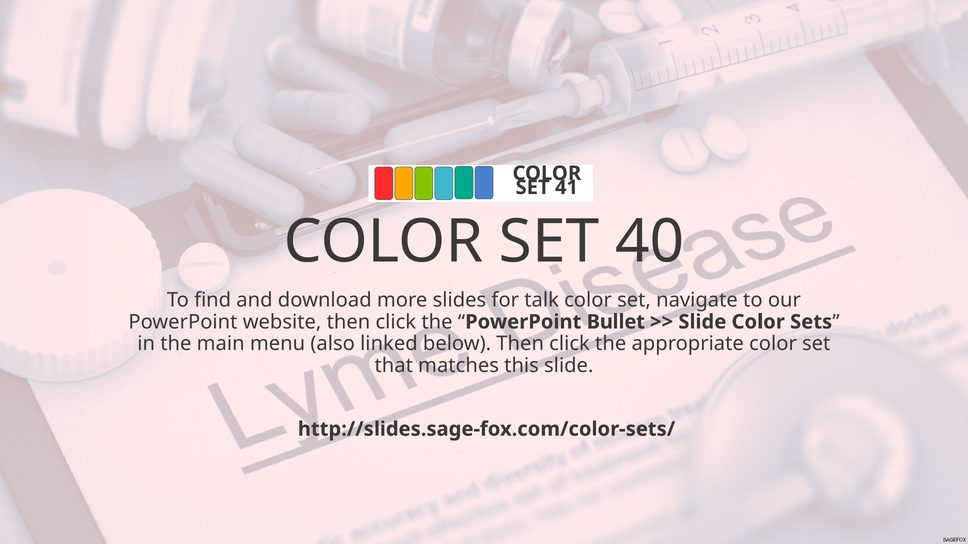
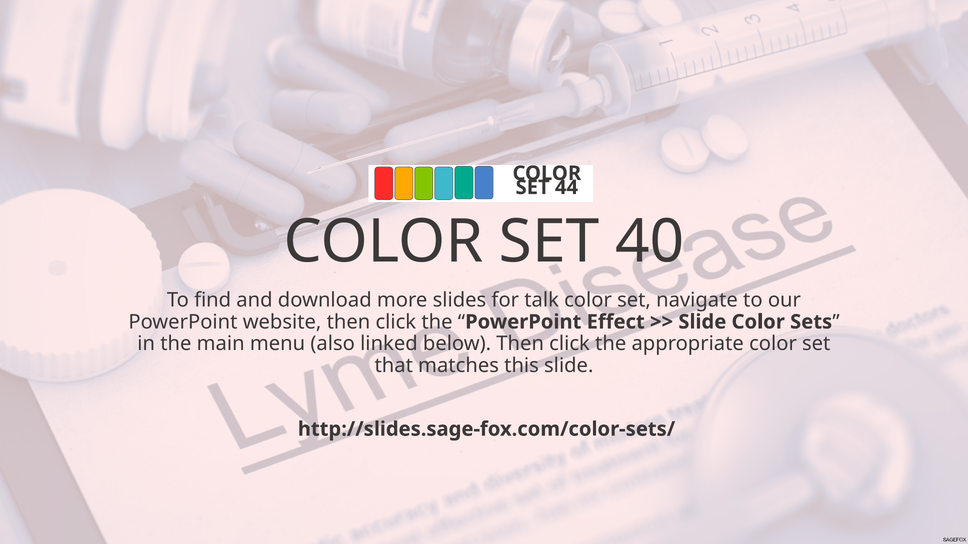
41: 41 -> 44 (566, 188)
Bullet: Bullet -> Effect (616, 322)
